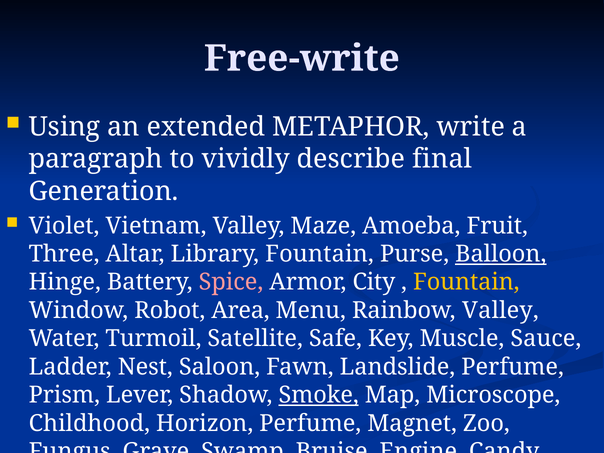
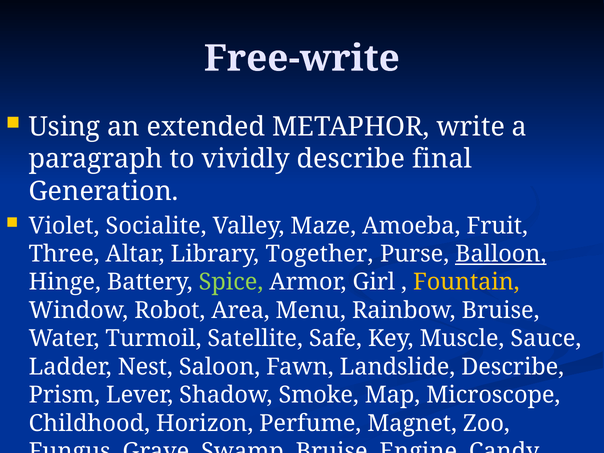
Vietnam: Vietnam -> Socialite (156, 226)
Library Fountain: Fountain -> Together (319, 254)
Spice colour: pink -> light green (231, 282)
City: City -> Girl (374, 282)
Rainbow Valley: Valley -> Bruise (501, 310)
Landslide Perfume: Perfume -> Describe (513, 367)
Smoke underline: present -> none (319, 395)
